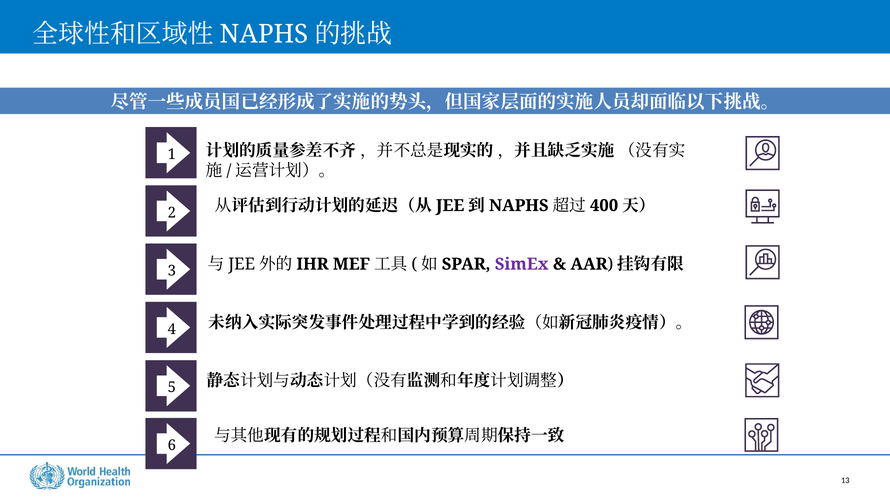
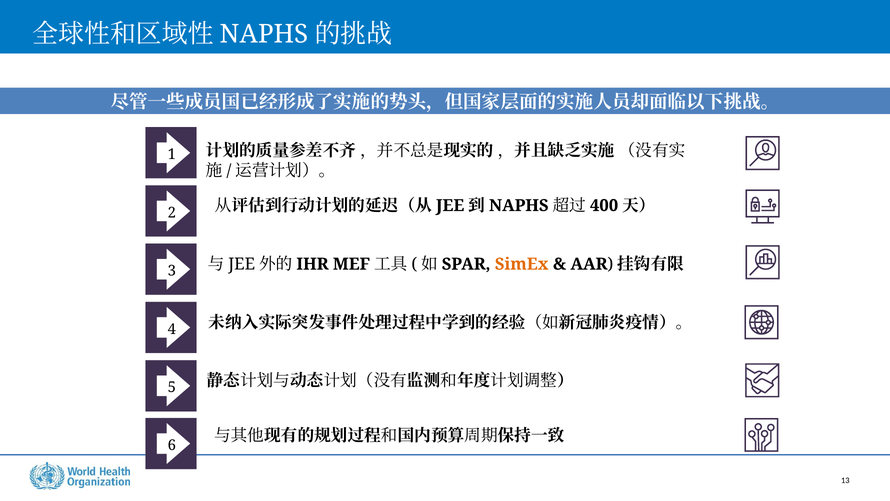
SimEx colour: purple -> orange (522, 264)
